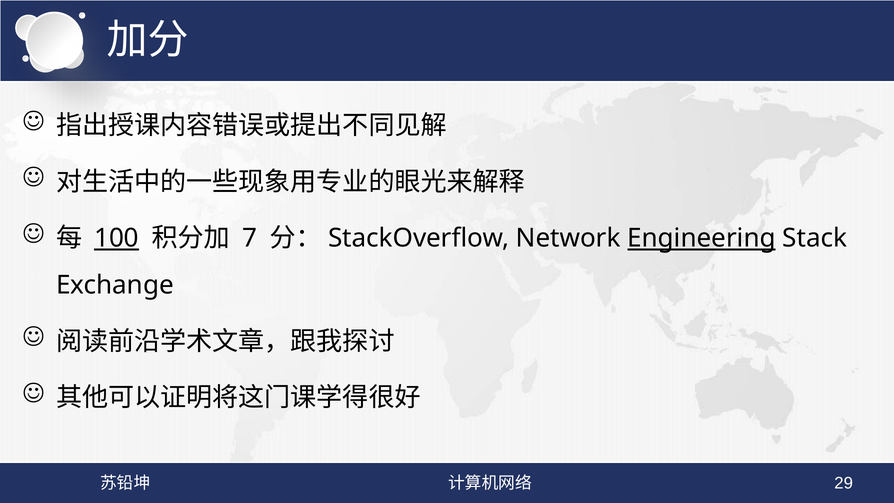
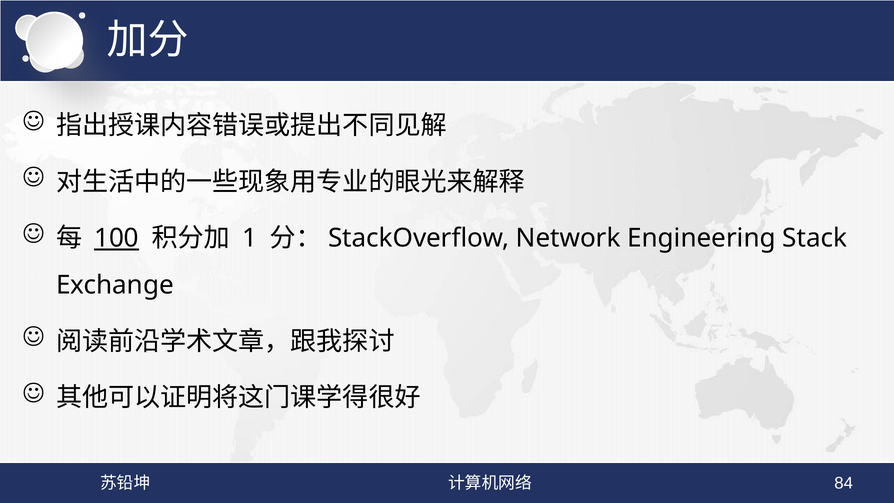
7: 7 -> 1 (249, 238)
Engineering underline: present -> none (701, 238)
29: 29 -> 84 (844, 483)
